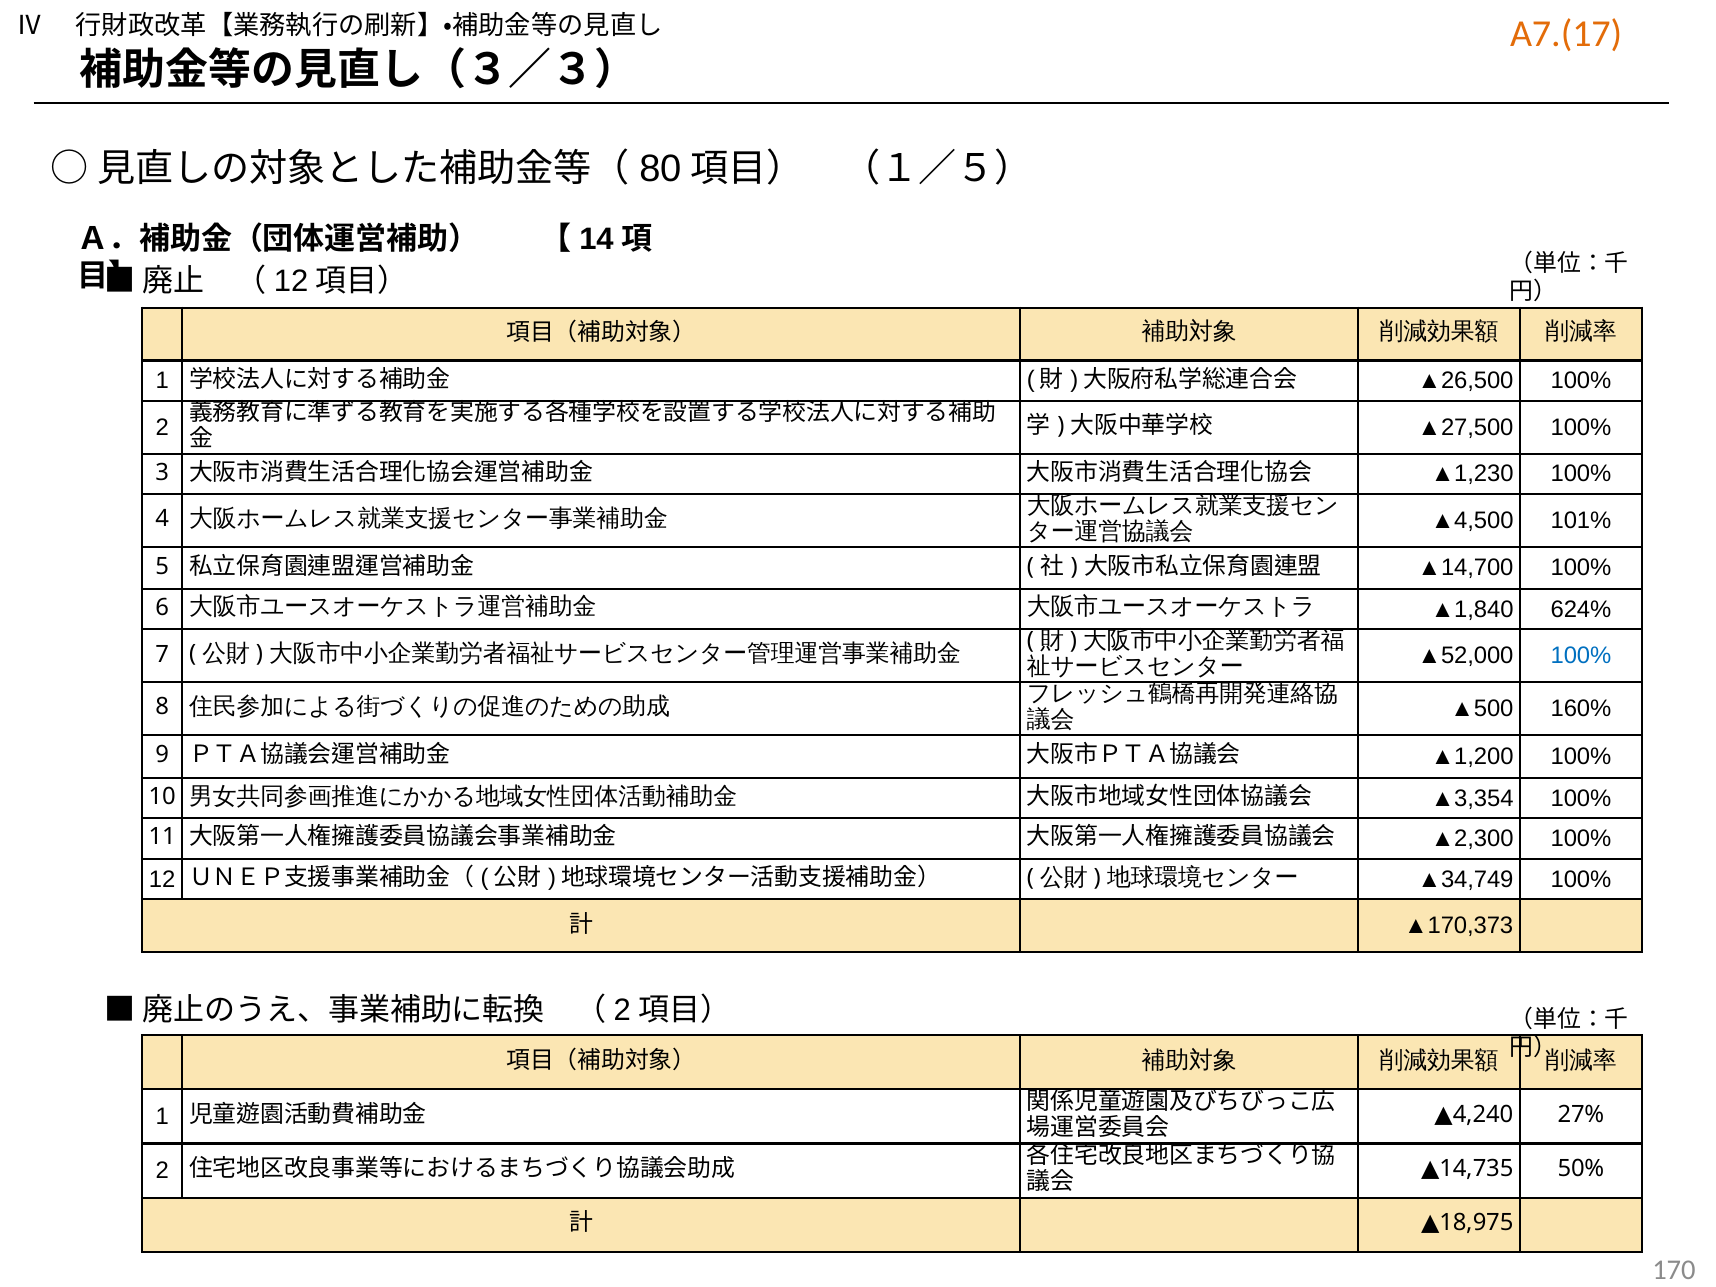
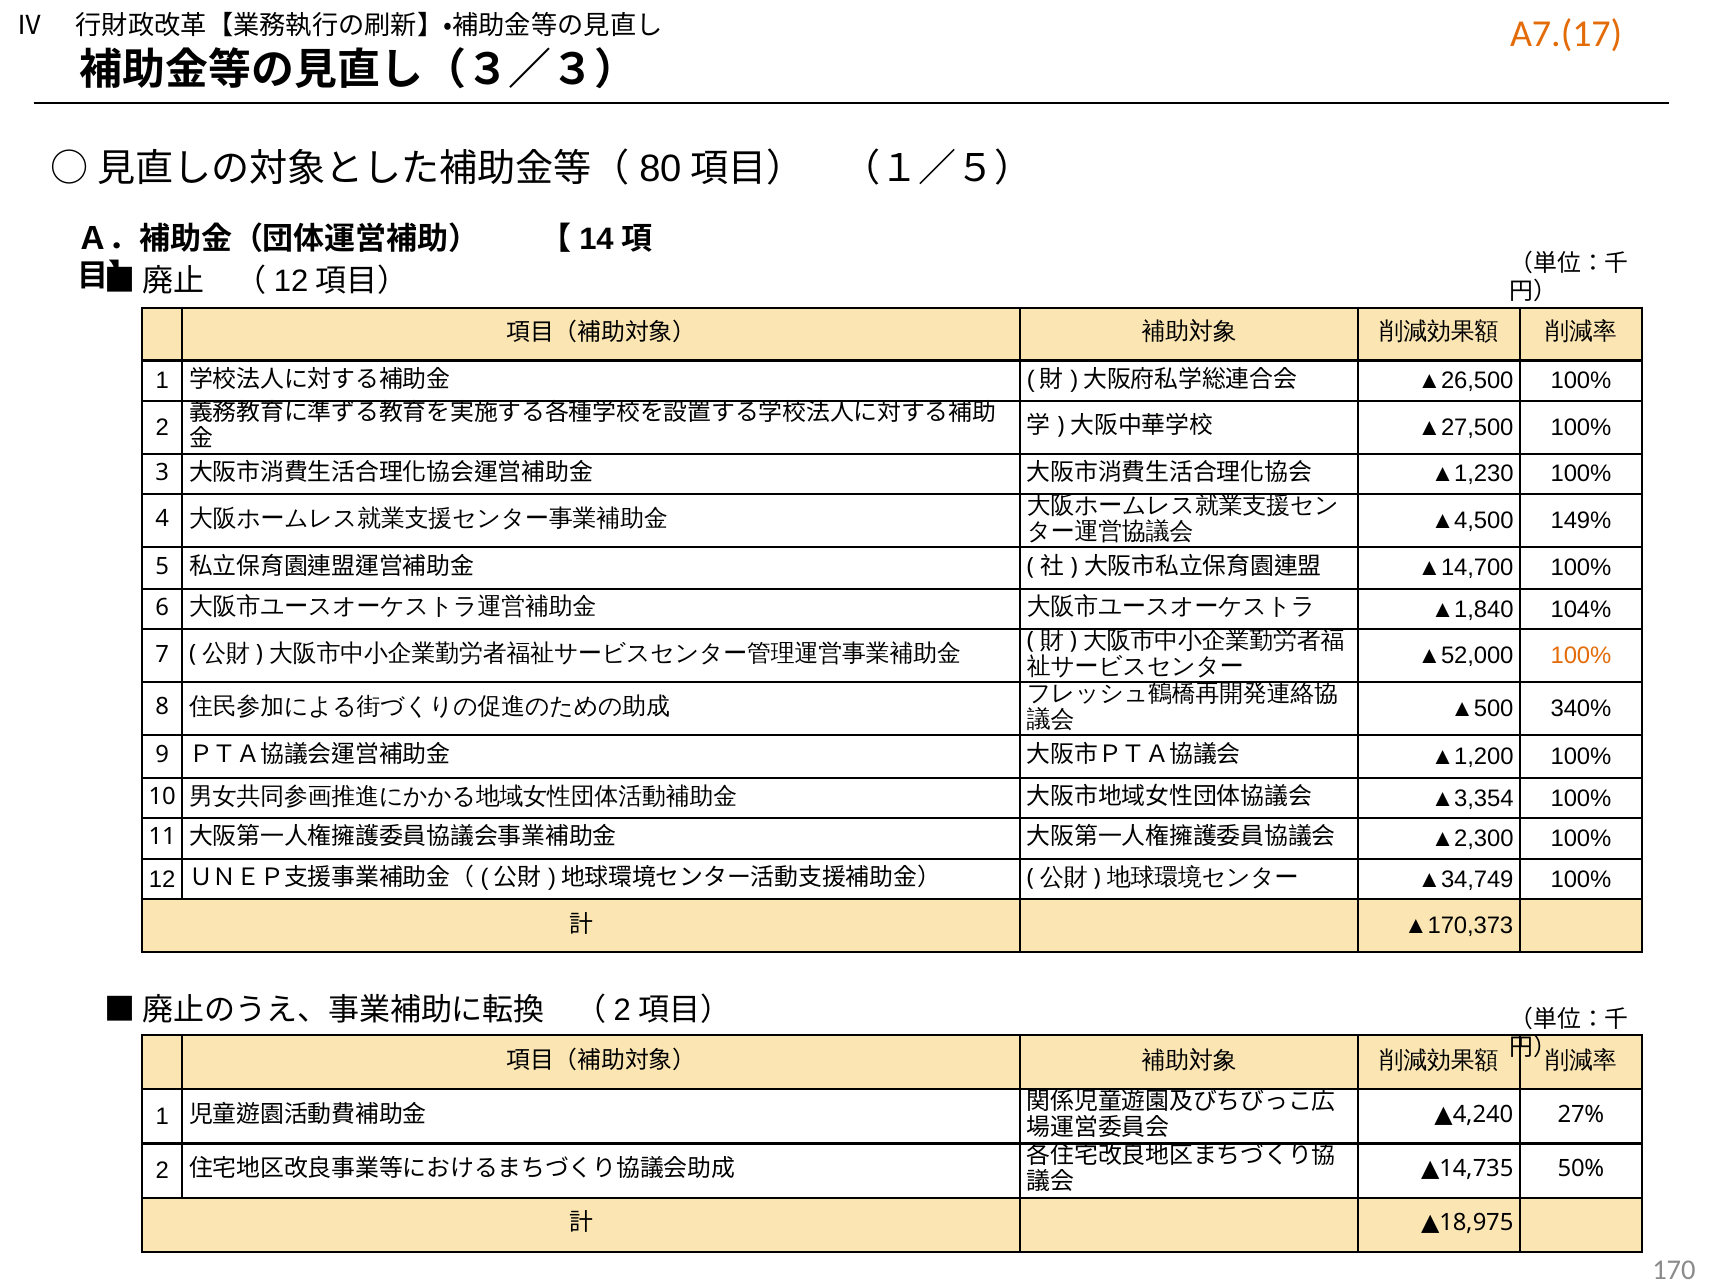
101%: 101% -> 149% (1581, 521)
624%: 624% -> 104% (1581, 609)
100% colour: blue -> orange (1581, 656)
160%: 160% -> 340% (1581, 709)
